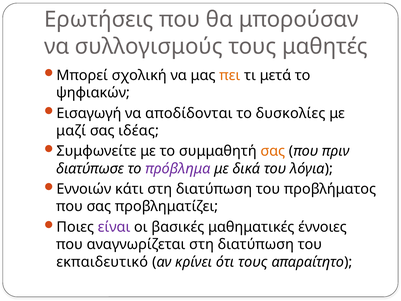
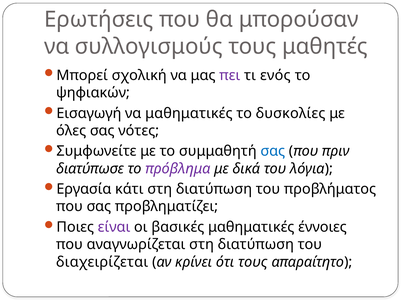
πει colour: orange -> purple (230, 75)
μετά: μετά -> ενός (275, 75)
να αποδίδονται: αποδίδονται -> μαθηματικές (189, 113)
μαζί: μαζί -> όλες (71, 131)
ιδέας: ιδέας -> νότες (139, 131)
σας colour: orange -> blue (273, 151)
Εννοιών: Εννοιών -> Εργασία (84, 189)
εκπαιδευτικό: εκπαιδευτικό -> διαχειρίζεται (102, 262)
